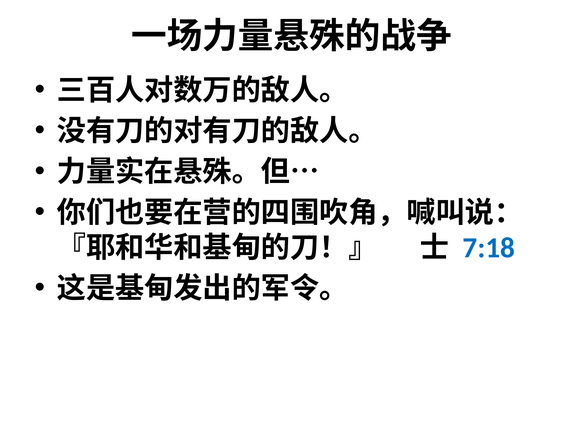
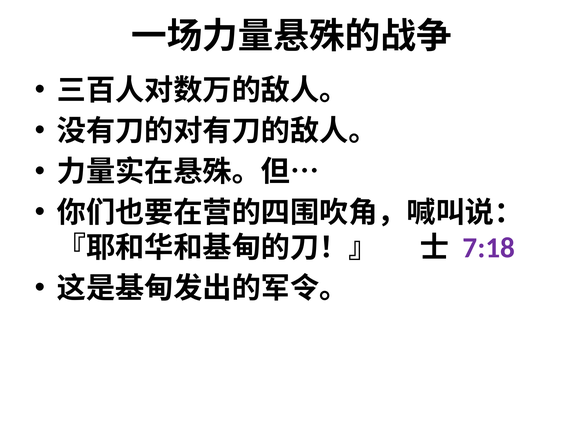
7:18 colour: blue -> purple (489, 248)
